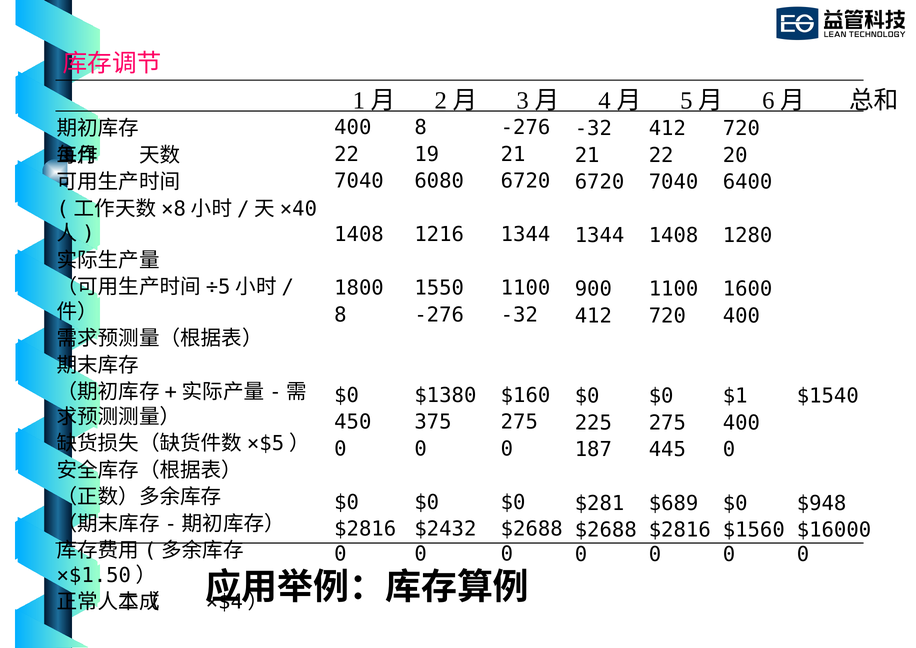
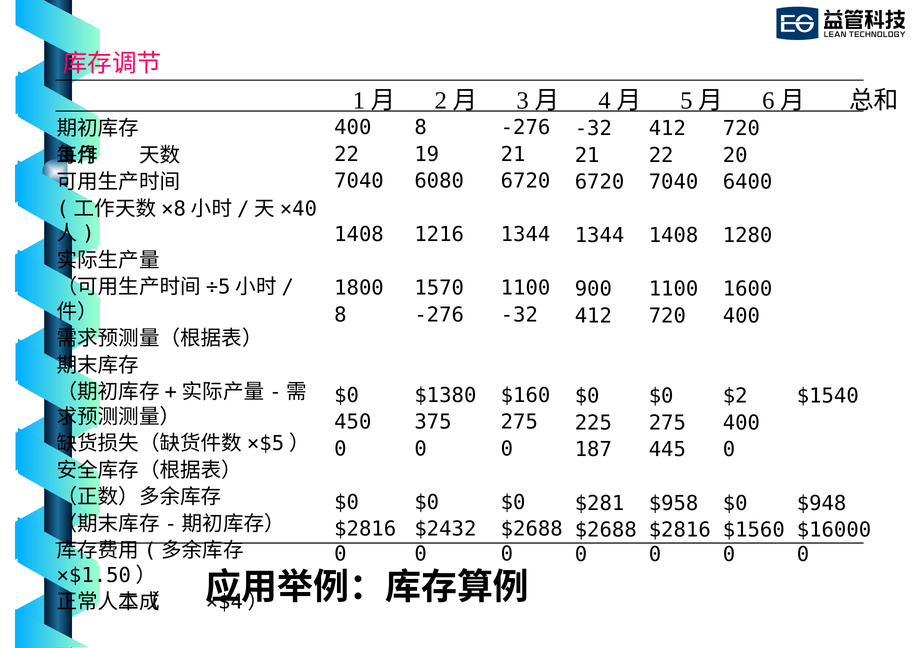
1550: 1550 -> 1570 (439, 288)
$1: $1 -> $2 (735, 396)
$689: $689 -> $958 (674, 503)
